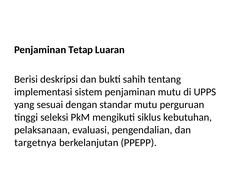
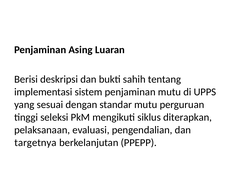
Tetap: Tetap -> Asing (81, 50)
kebutuhan: kebutuhan -> diterapkan (188, 117)
